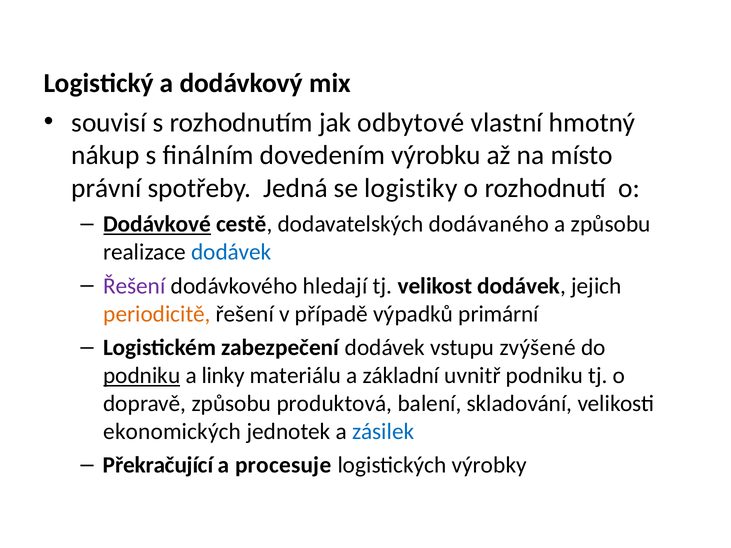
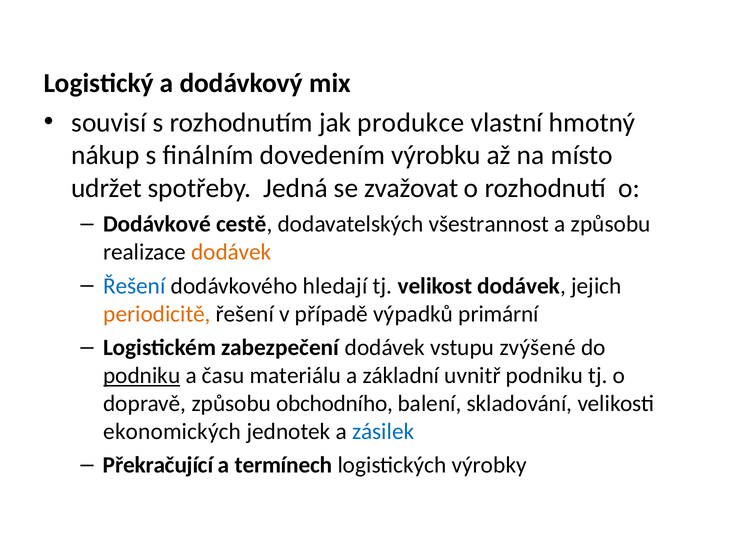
odbytové: odbytové -> produkce (411, 123)
právní: právní -> udržet (107, 188)
logistiky: logistiky -> zvažovat (411, 188)
Dodávkové underline: present -> none (157, 224)
dodávaného: dodávaného -> všestrannost (489, 224)
dodávek colour: blue -> orange (231, 252)
Řešení colour: purple -> blue (134, 286)
linky: linky -> času (223, 376)
produktová: produktová -> obchodního (335, 404)
procesuje: procesuje -> termínech (283, 465)
